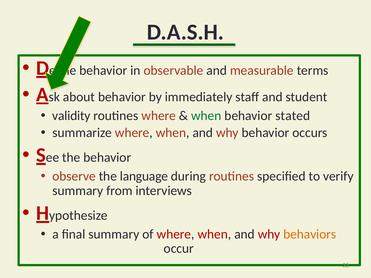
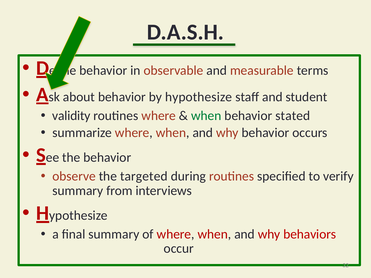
immediately: immediately -> hypothesize (199, 97)
language: language -> targeted (144, 176)
behaviors colour: orange -> red (310, 234)
